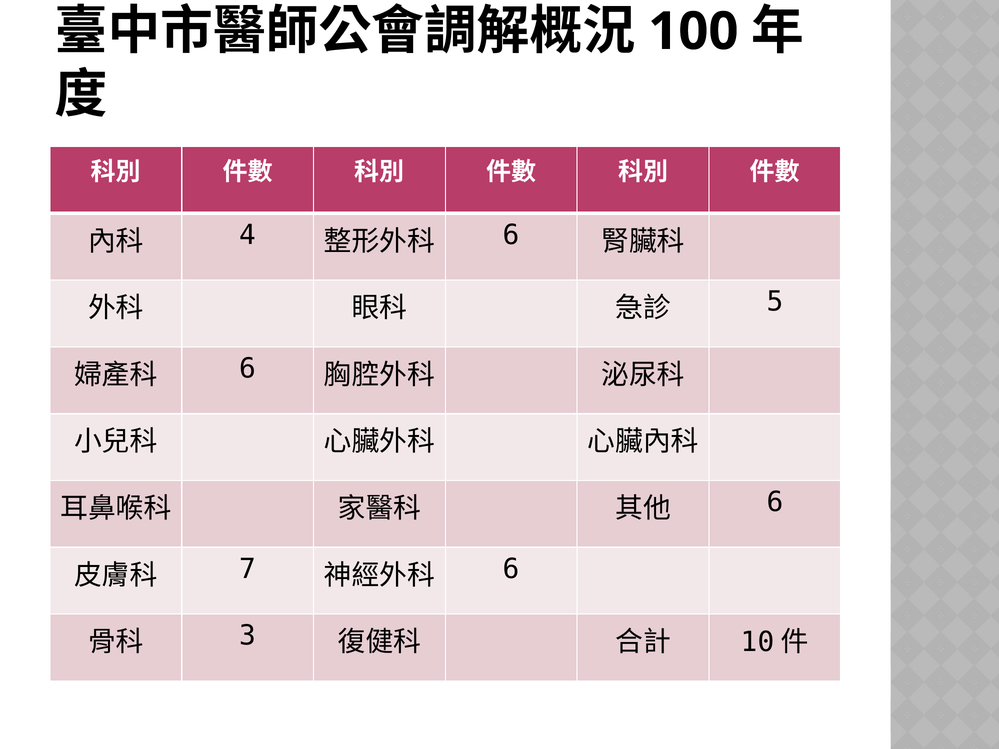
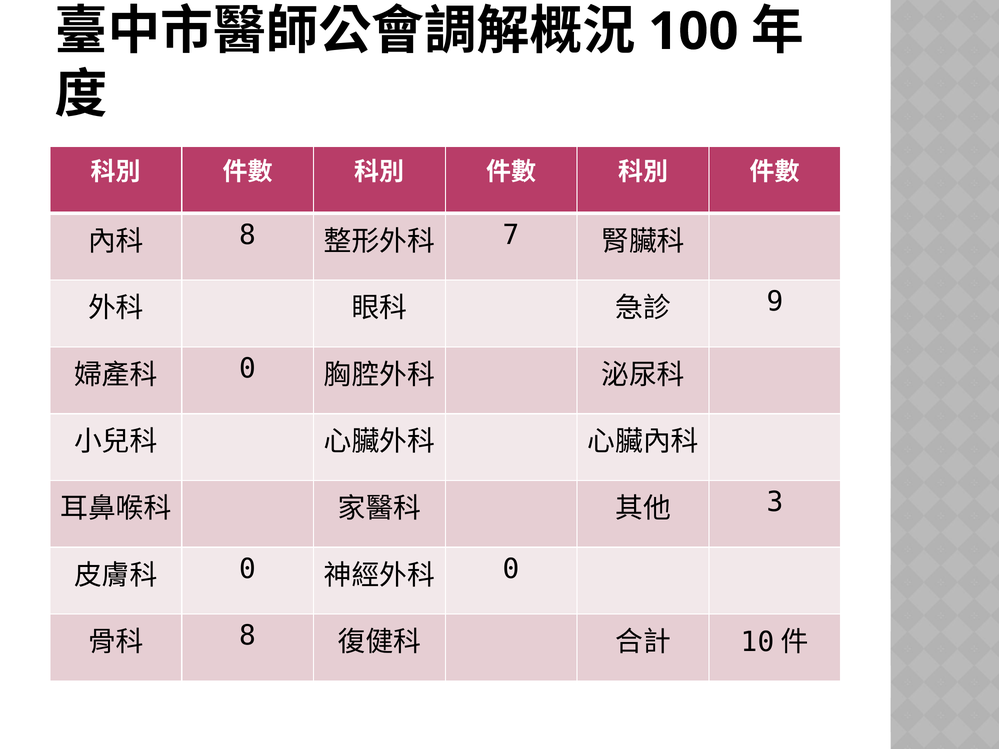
4: 4 -> 8 (248, 235)
6: 6 -> 7 (511, 235)
5: 5 -> 9 (775, 302)
6: 6 -> 0 (248, 369)
6: 6 -> 3 (775, 502)
7: 7 -> 0 (248, 569)
6: 6 -> 0 (511, 569)
3: 3 -> 8 (248, 636)
